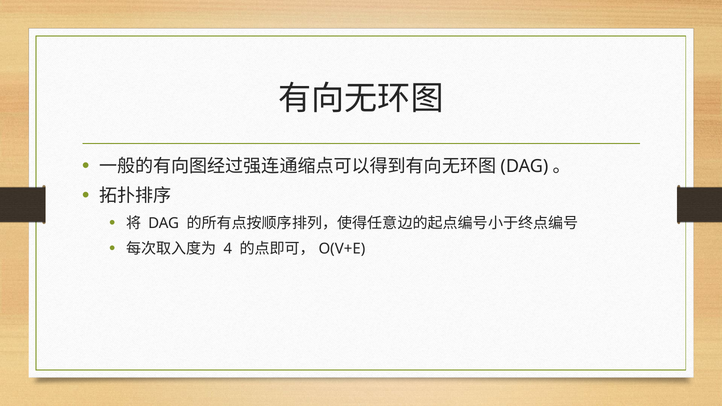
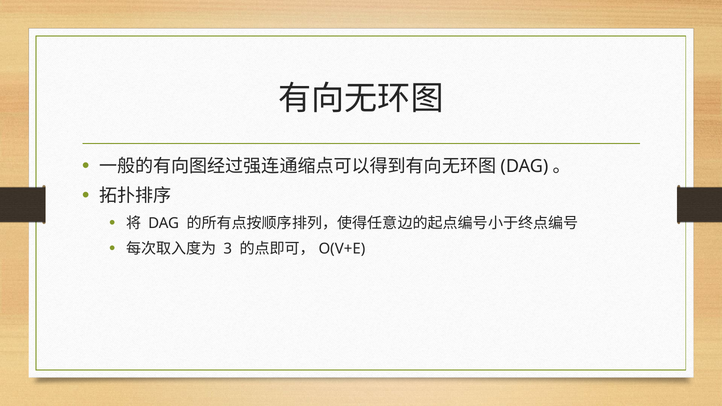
4: 4 -> 3 (228, 249)
